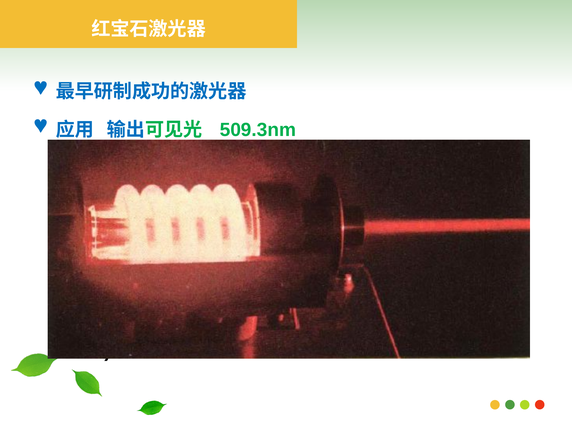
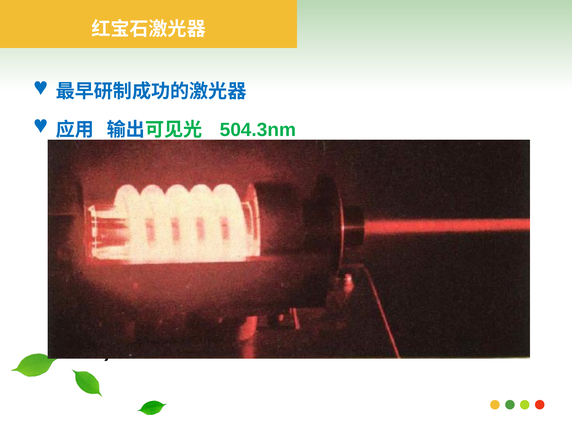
509.3nm: 509.3nm -> 504.3nm (258, 130)
